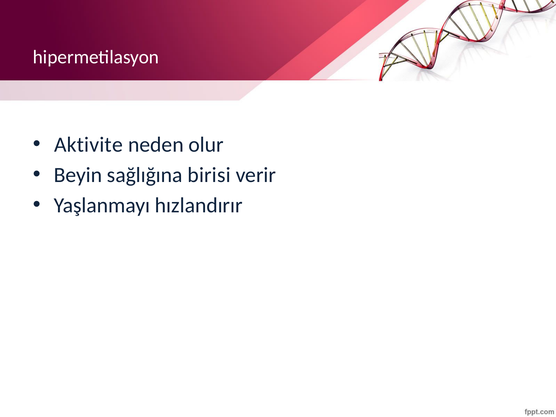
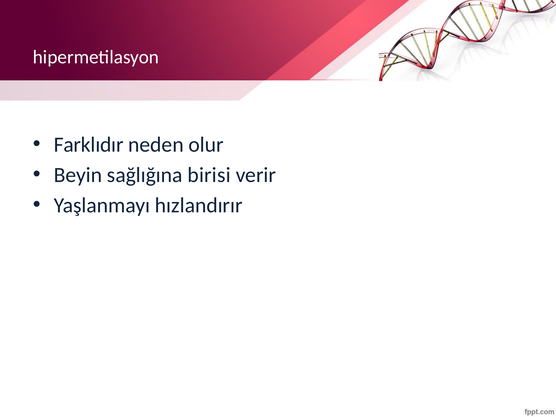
Aktivite: Aktivite -> Farklıdır (89, 145)
